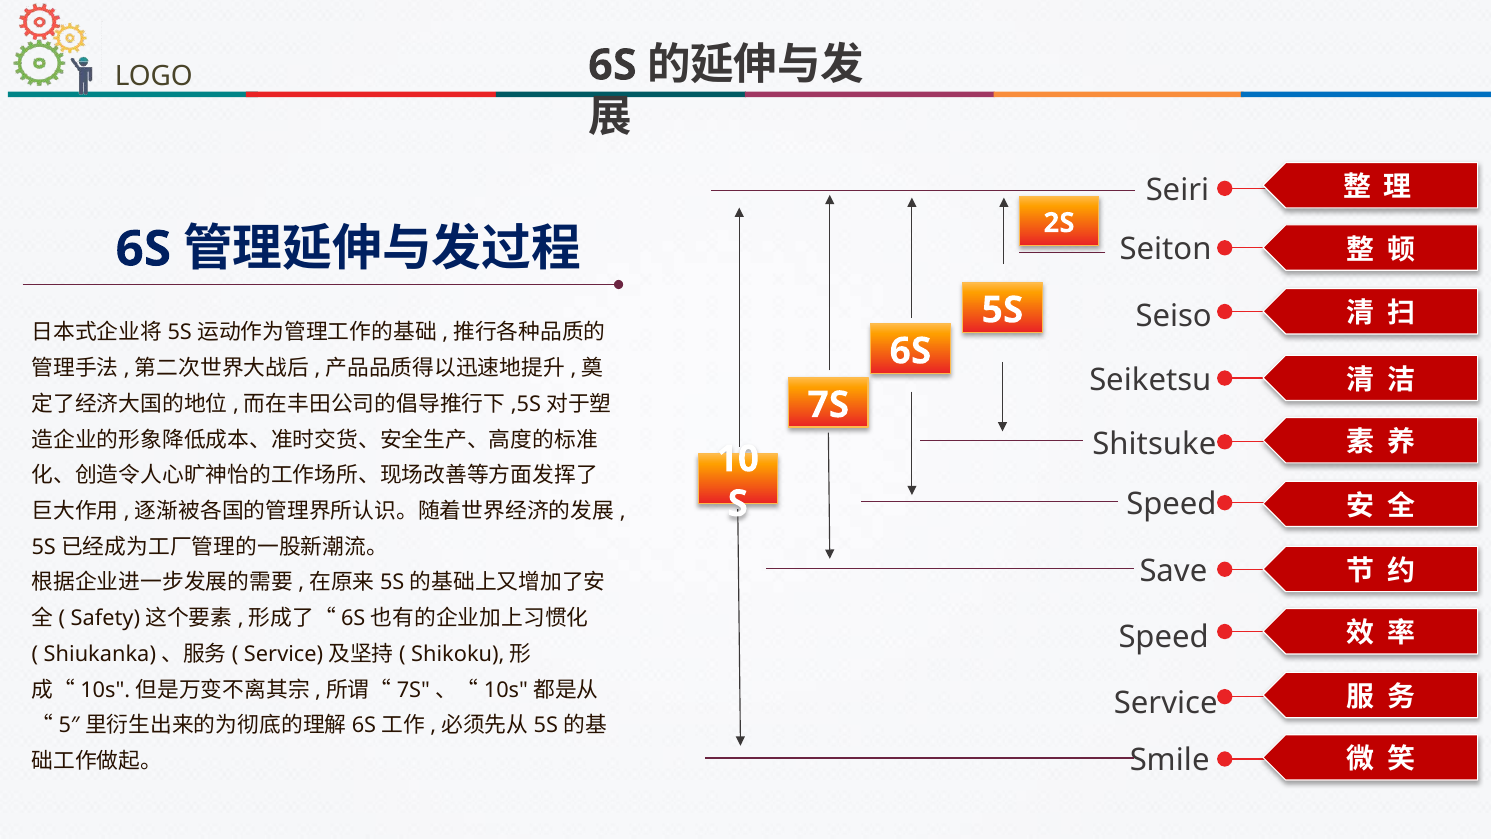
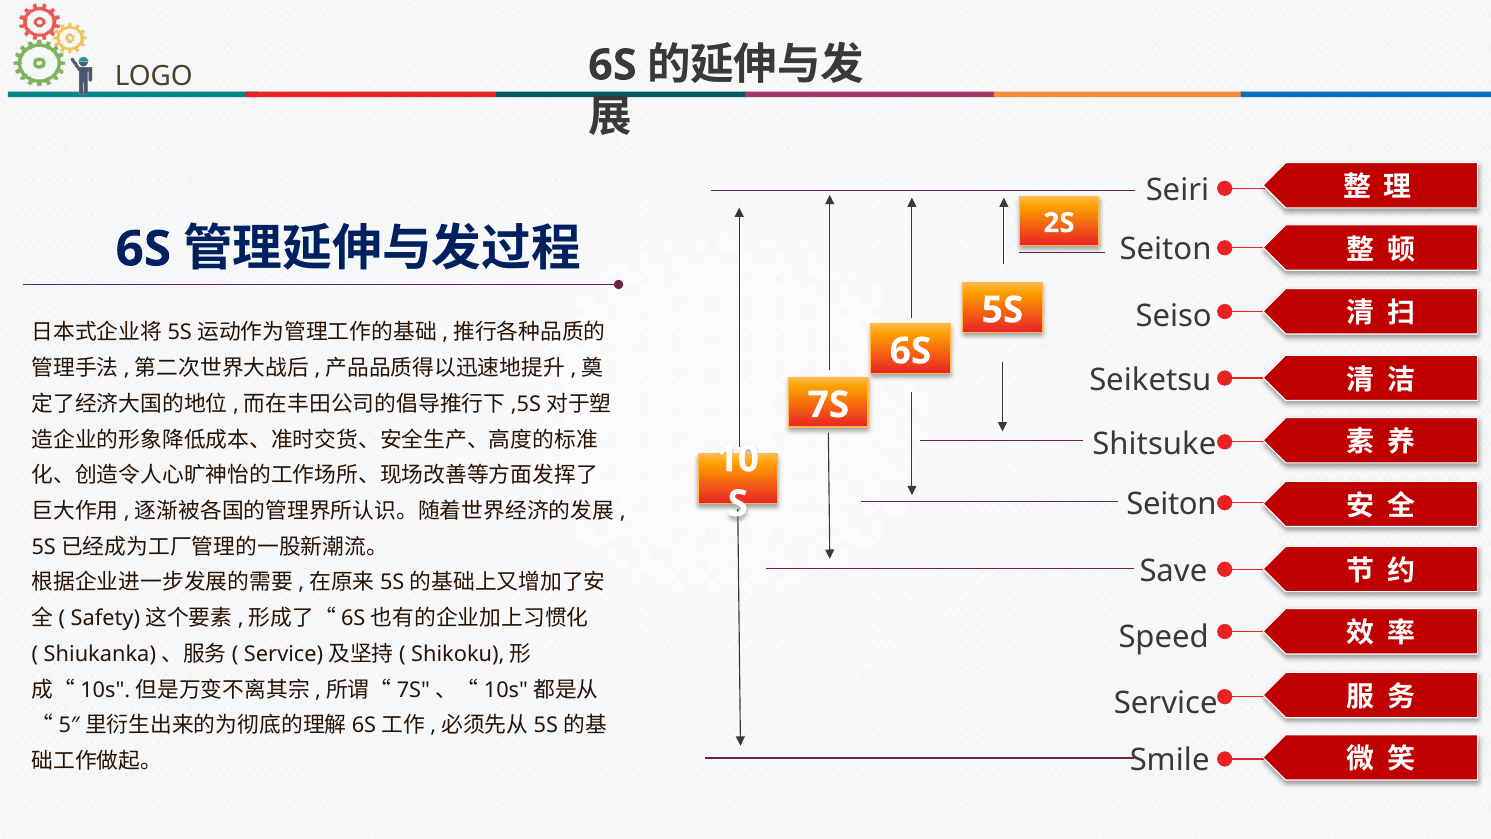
Speed: Speed -> Seiton (1172, 504)
